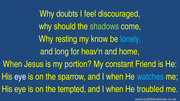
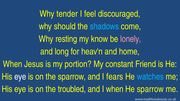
doubts: doubts -> tender (67, 14)
shadows colour: light green -> light blue (104, 26)
lonely colour: light blue -> pink (131, 39)
sparrow and I when: when -> fears (115, 77)
tempted: tempted -> troubled (72, 89)
He troubled: troubled -> sparrow (150, 89)
